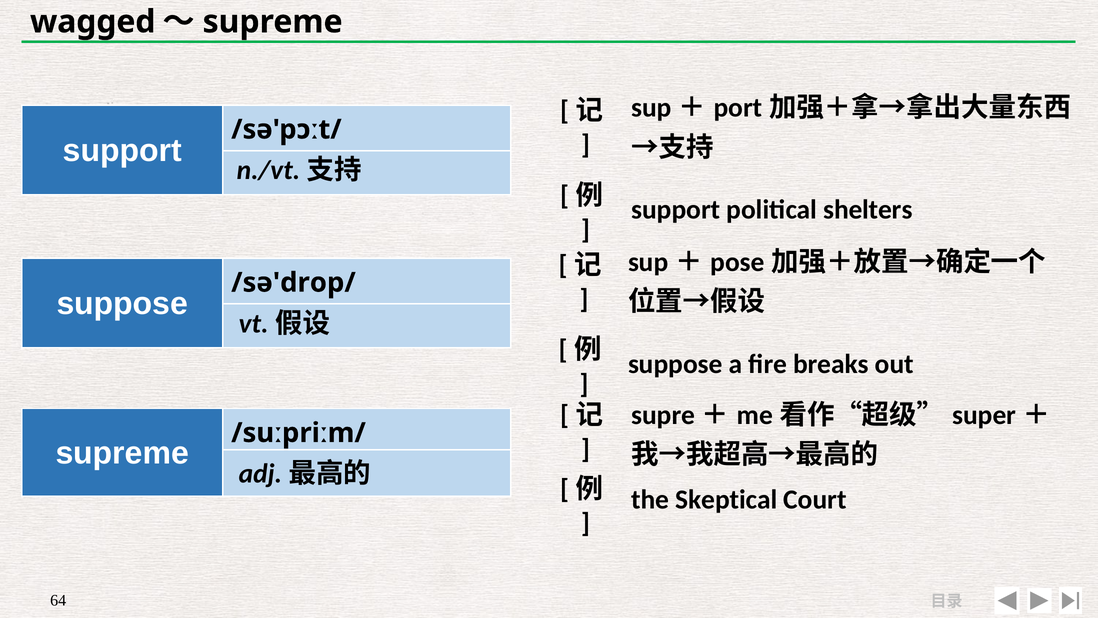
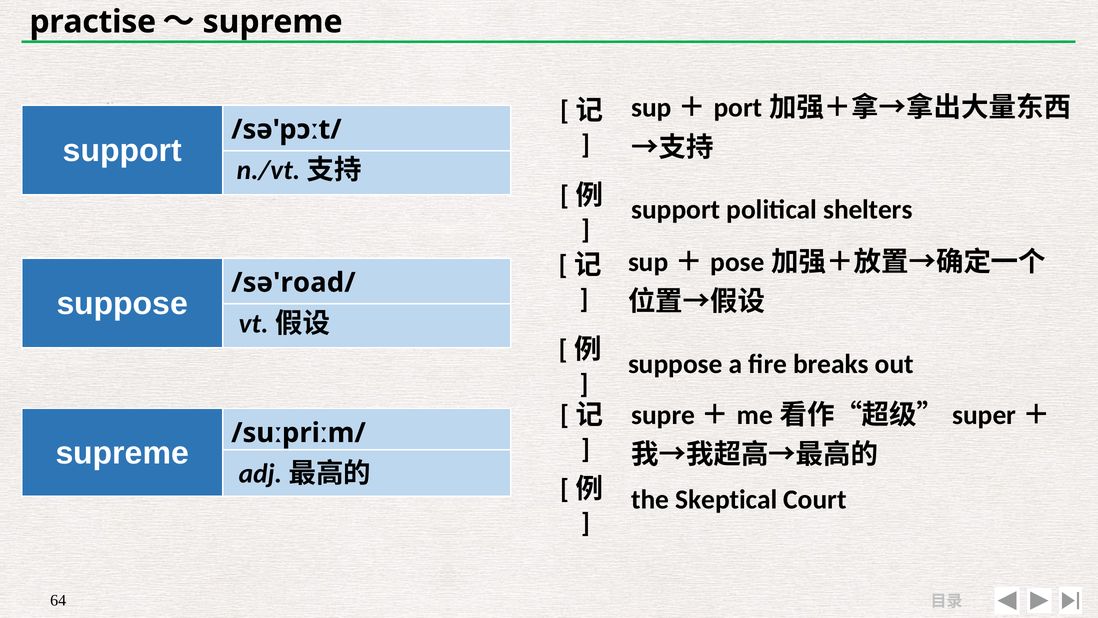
wagged: wagged -> practise (93, 22)
/sə'drop/: /sə'drop/ -> /sə'road/ (293, 282)
